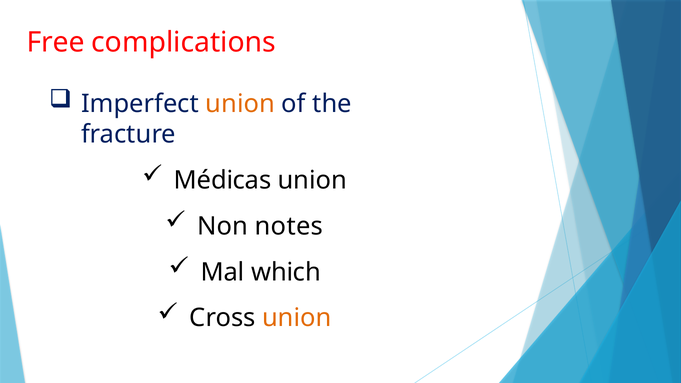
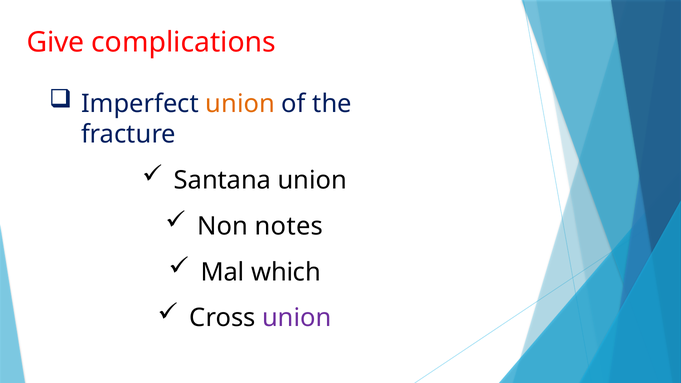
Free: Free -> Give (56, 42)
Médicas: Médicas -> Santana (223, 180)
union colour: orange -> purple (297, 318)
